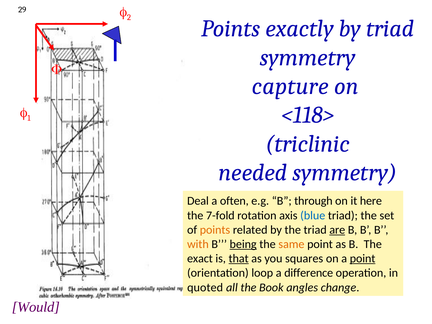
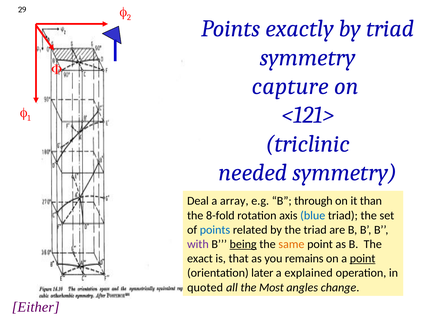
<118>: <118> -> <121> (308, 115)
often: often -> array (234, 201)
here: here -> than (371, 201)
7-fold: 7-fold -> 8-fold (220, 215)
points colour: orange -> blue (215, 230)
are underline: present -> none (337, 230)
with colour: orange -> purple (198, 244)
that underline: present -> none (239, 259)
squares: squares -> remains (304, 259)
loop: loop -> later (262, 273)
difference: difference -> explained (309, 273)
Book: Book -> Most (271, 287)
Would: Would -> Either (36, 307)
